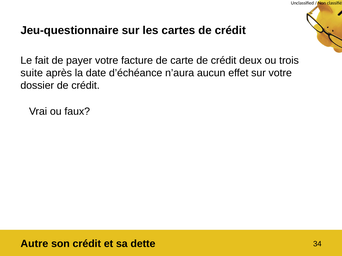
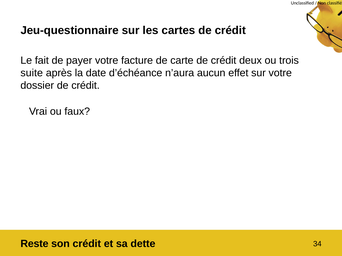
Autre: Autre -> Reste (34, 244)
